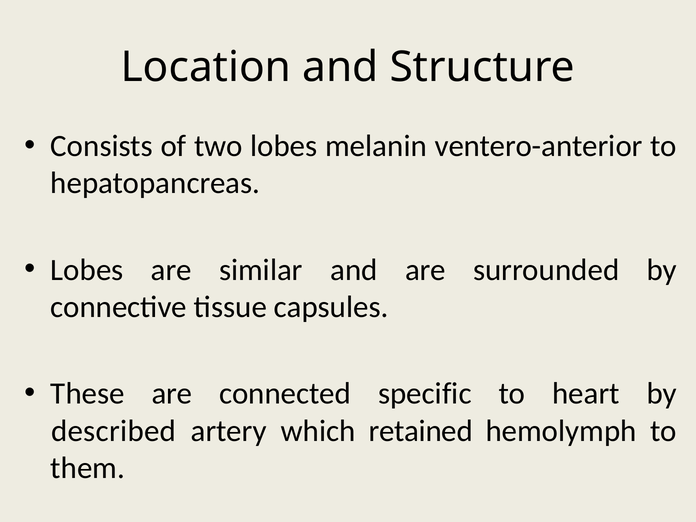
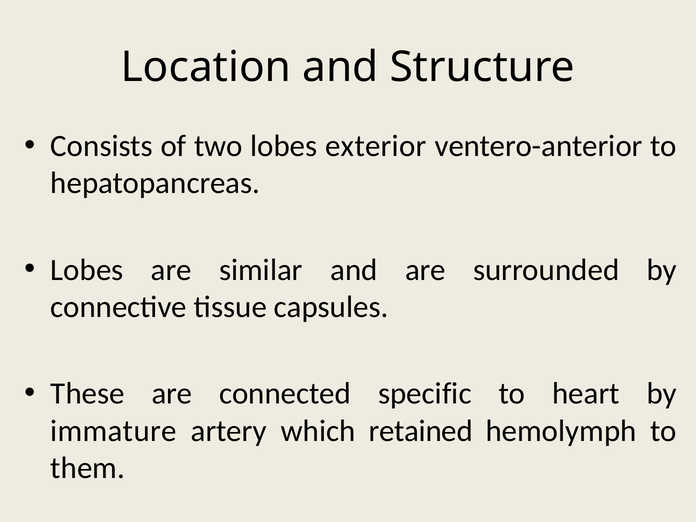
melanin: melanin -> exterior (376, 146)
described: described -> immature (114, 431)
